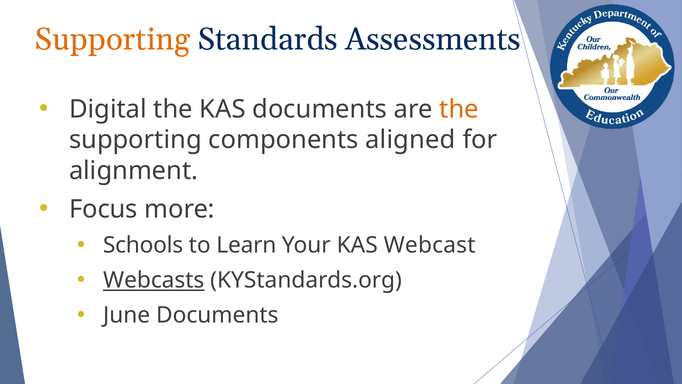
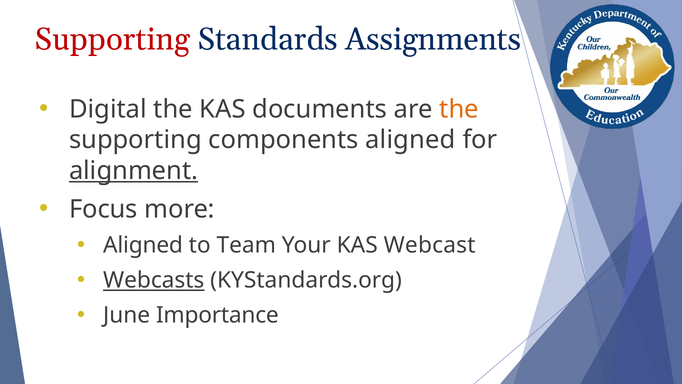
Supporting colour: orange -> red (112, 39)
Assessments: Assessments -> Assignments (433, 39)
alignment underline: none -> present (134, 171)
Schools: Schools -> Aligned (143, 245)
Learn: Learn -> Team (246, 245)
June Documents: Documents -> Importance (217, 315)
